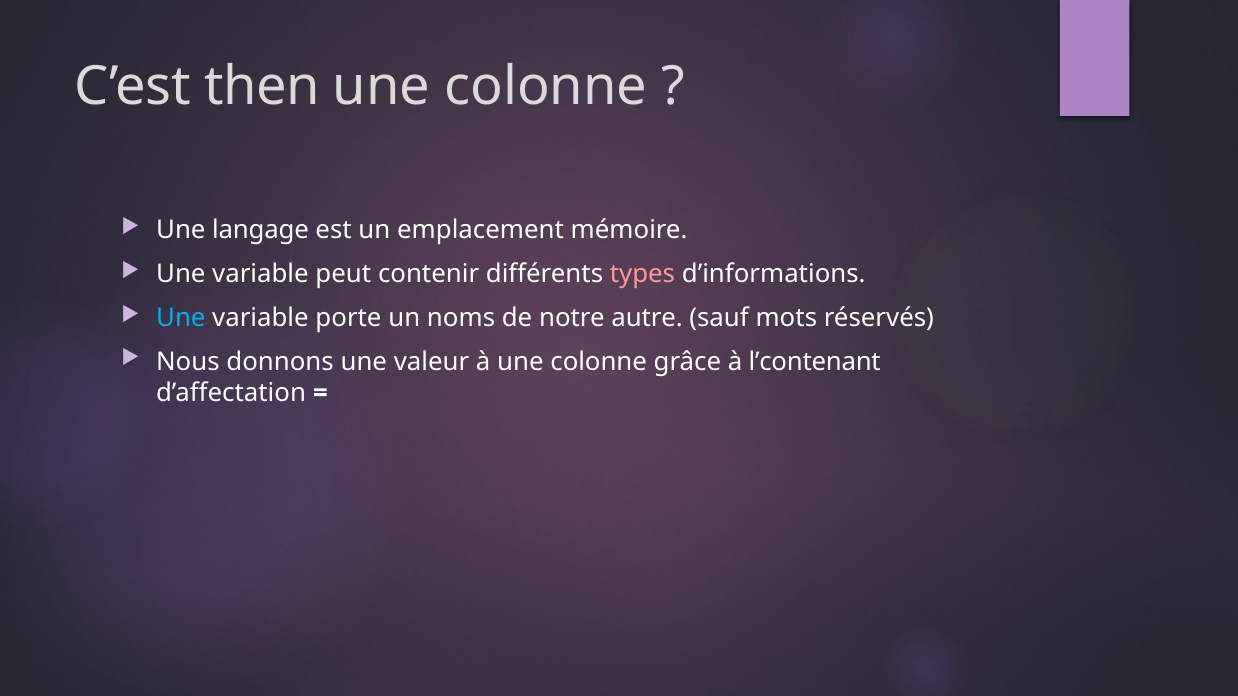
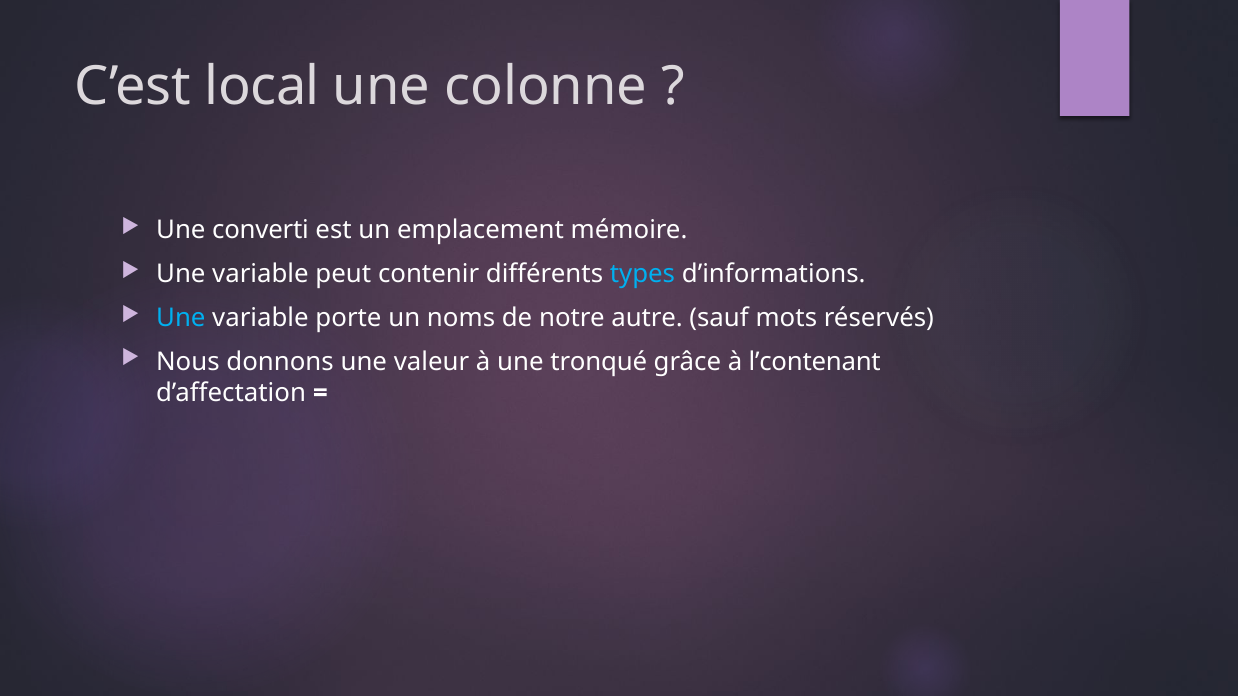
then: then -> local (262, 87)
langage: langage -> converti (261, 230)
types colour: pink -> light blue (642, 274)
à une colonne: colonne -> tronqué (599, 362)
